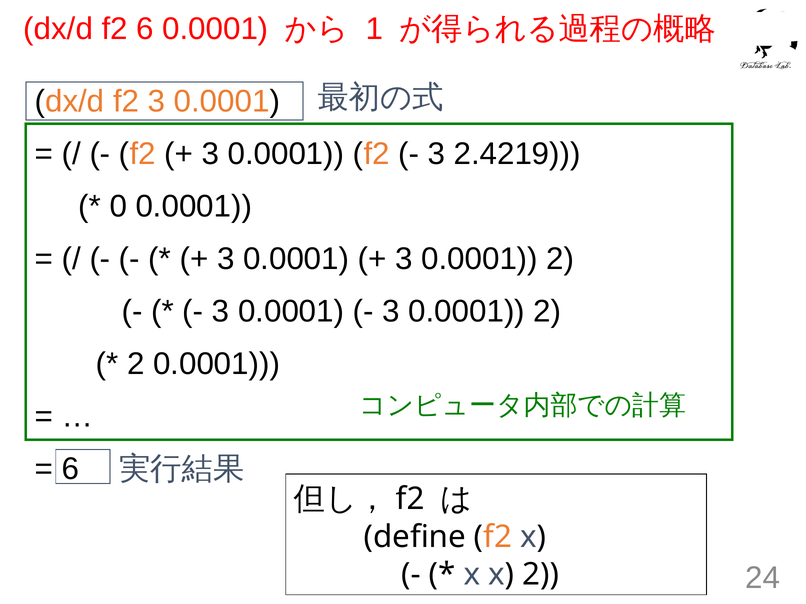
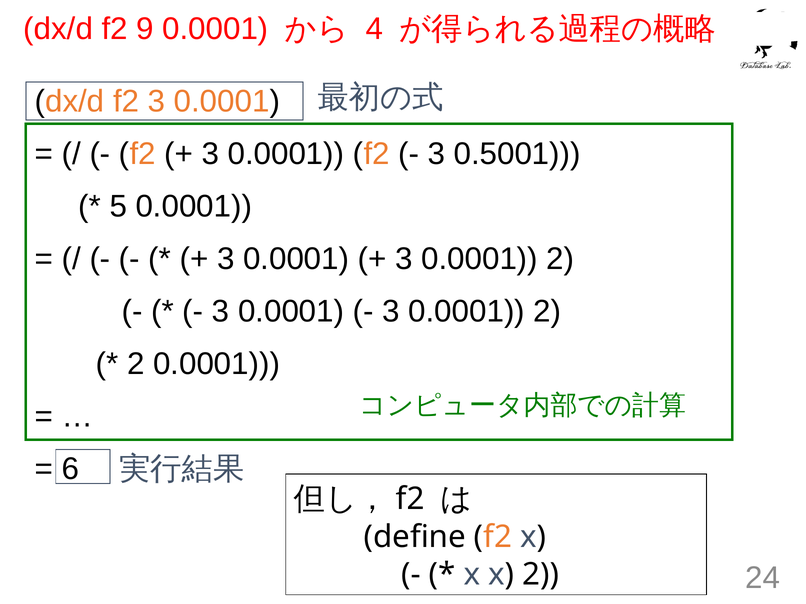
f2 6: 6 -> 9 (145, 29)
1: 1 -> 4 (375, 29)
2.4219: 2.4219 -> 0.5001 (517, 154)
0: 0 -> 5 (118, 206)
